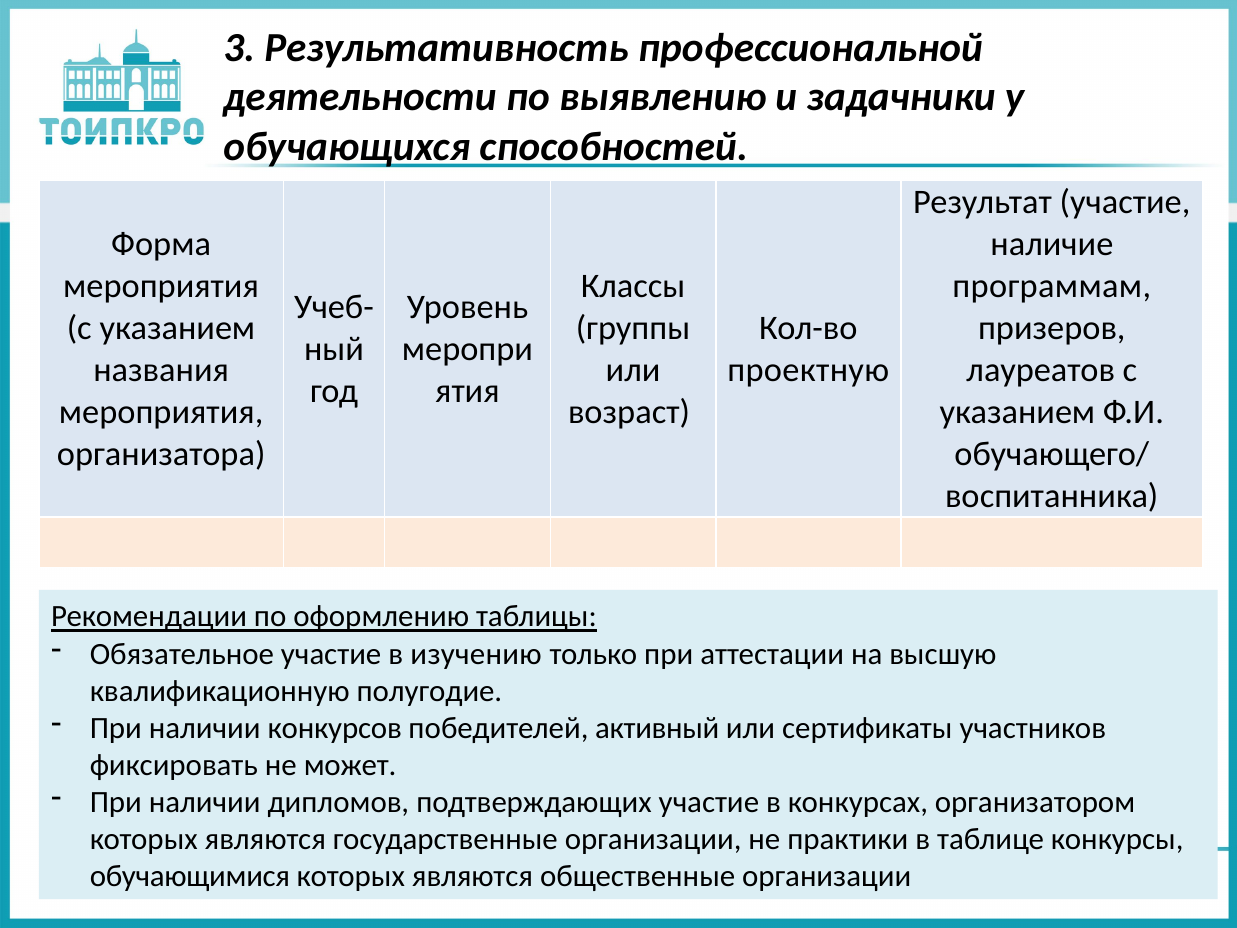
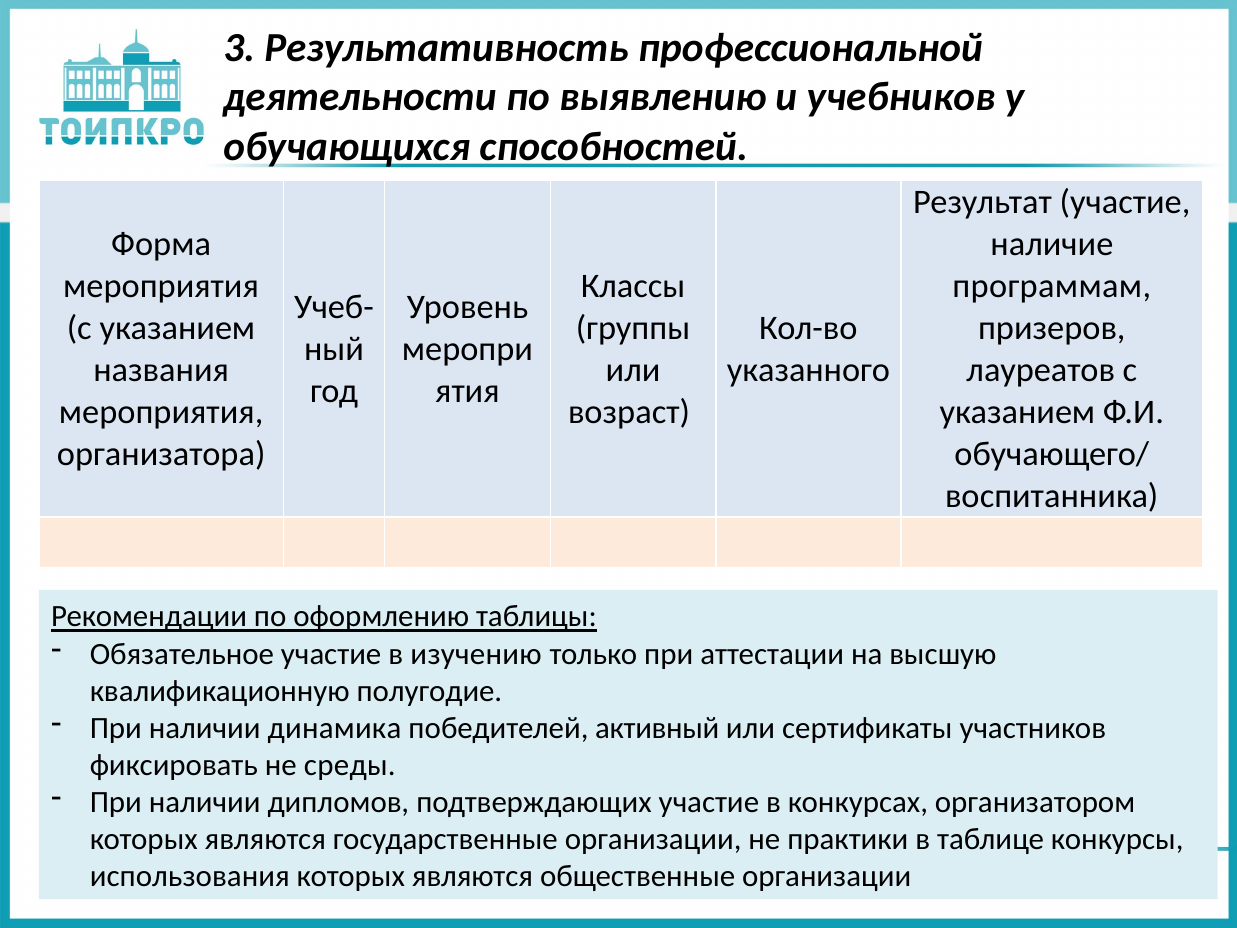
задачники: задачники -> учебников (901, 97)
проектную: проектную -> указанного (808, 370)
конкурсов: конкурсов -> динамика (334, 728)
может: может -> среды (350, 765)
обучающимися: обучающимися -> использования (190, 876)
